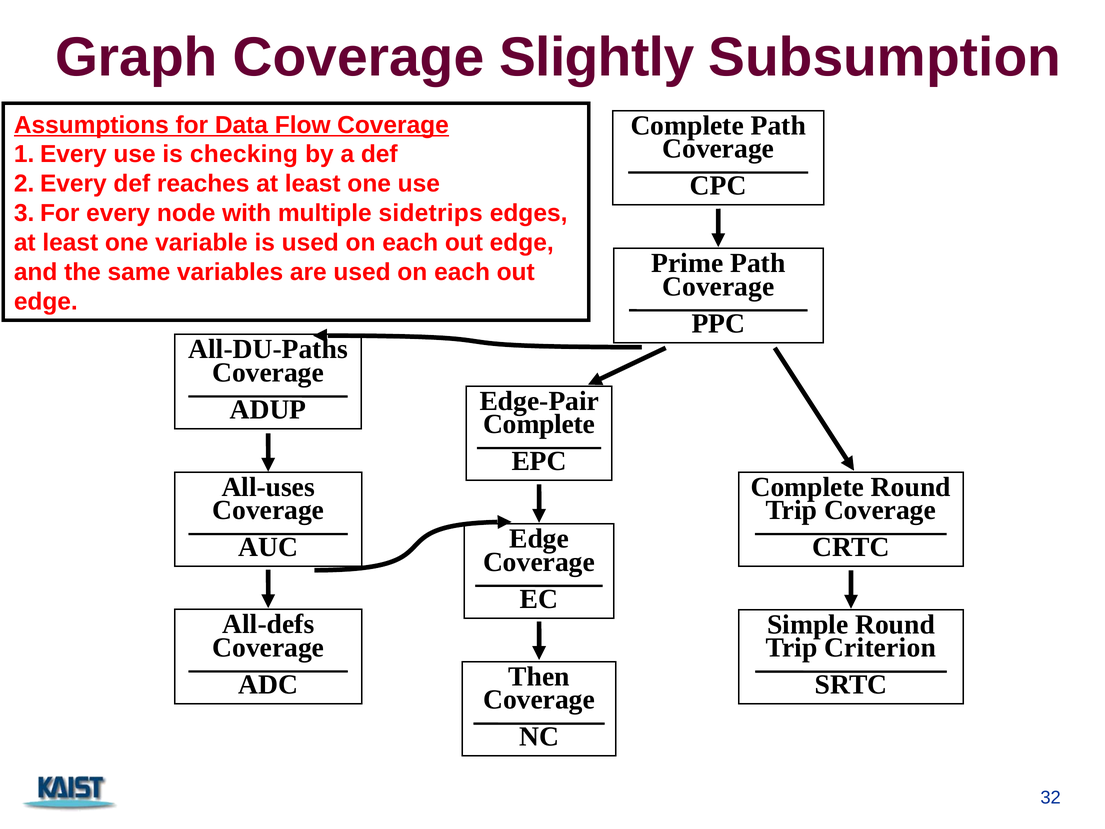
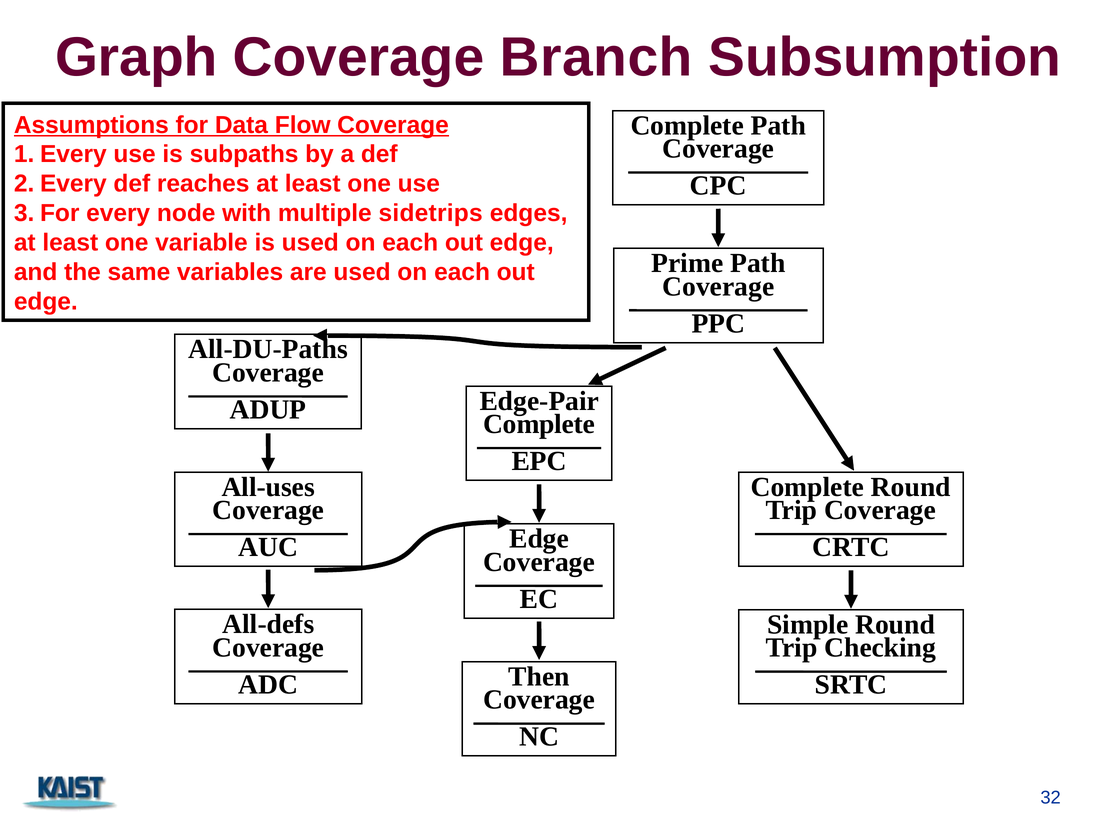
Slightly: Slightly -> Branch (596, 57)
checking: checking -> subpaths (244, 154)
Criterion: Criterion -> Checking (880, 648)
